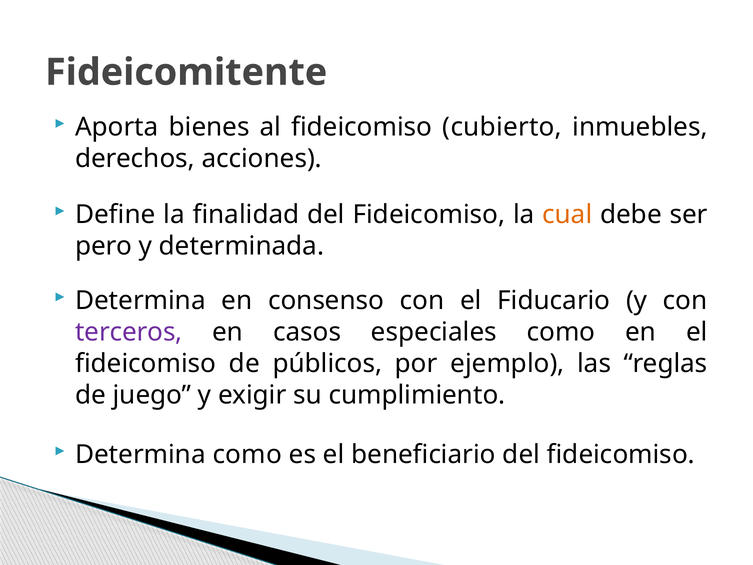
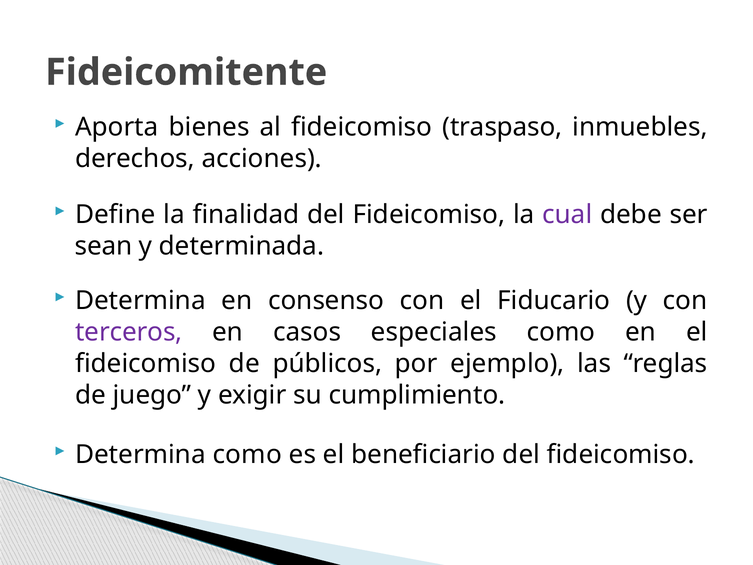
cubierto: cubierto -> traspaso (502, 127)
cual colour: orange -> purple (567, 215)
pero: pero -> sean (104, 246)
